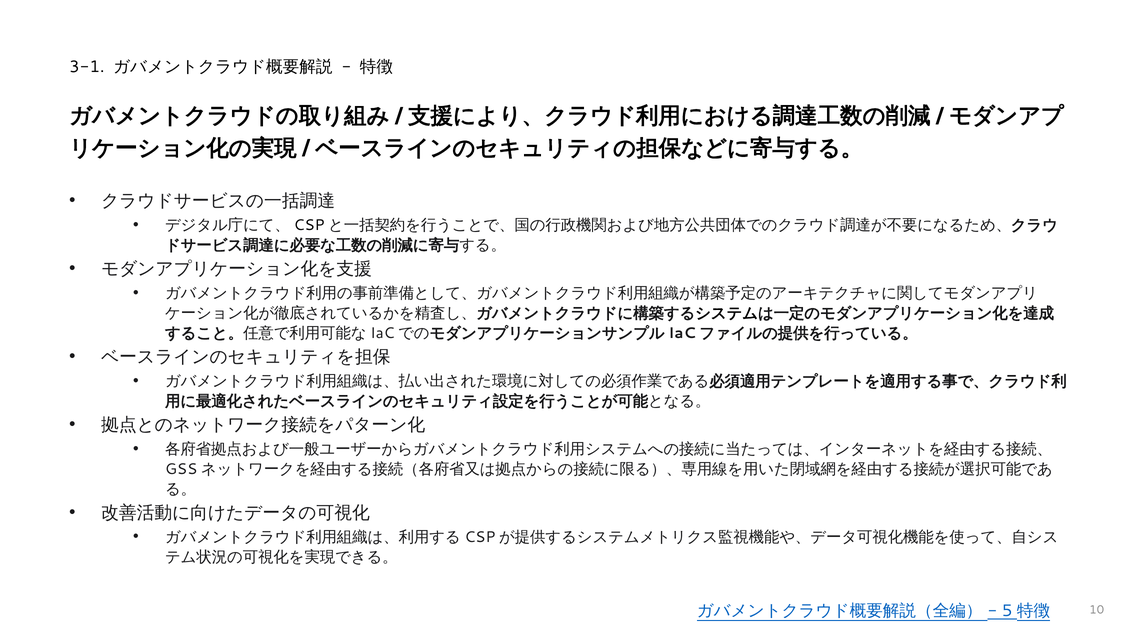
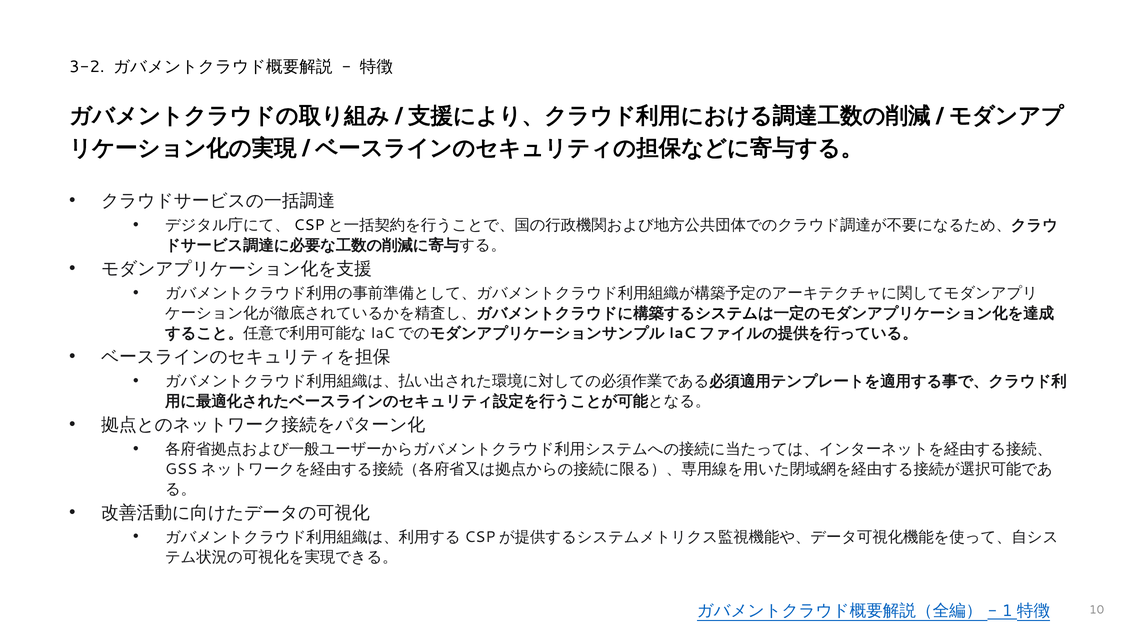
3-1: 3-1 -> 3-2 (87, 67)
5: 5 -> 1 (1007, 611)
